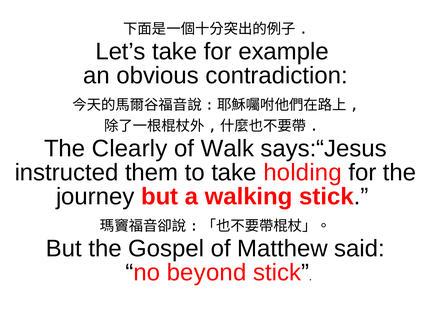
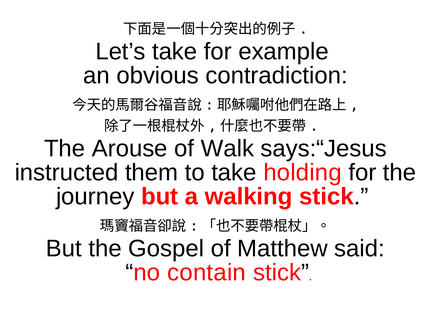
Clearly: Clearly -> Arouse (130, 148)
beyond: beyond -> contain (207, 272)
